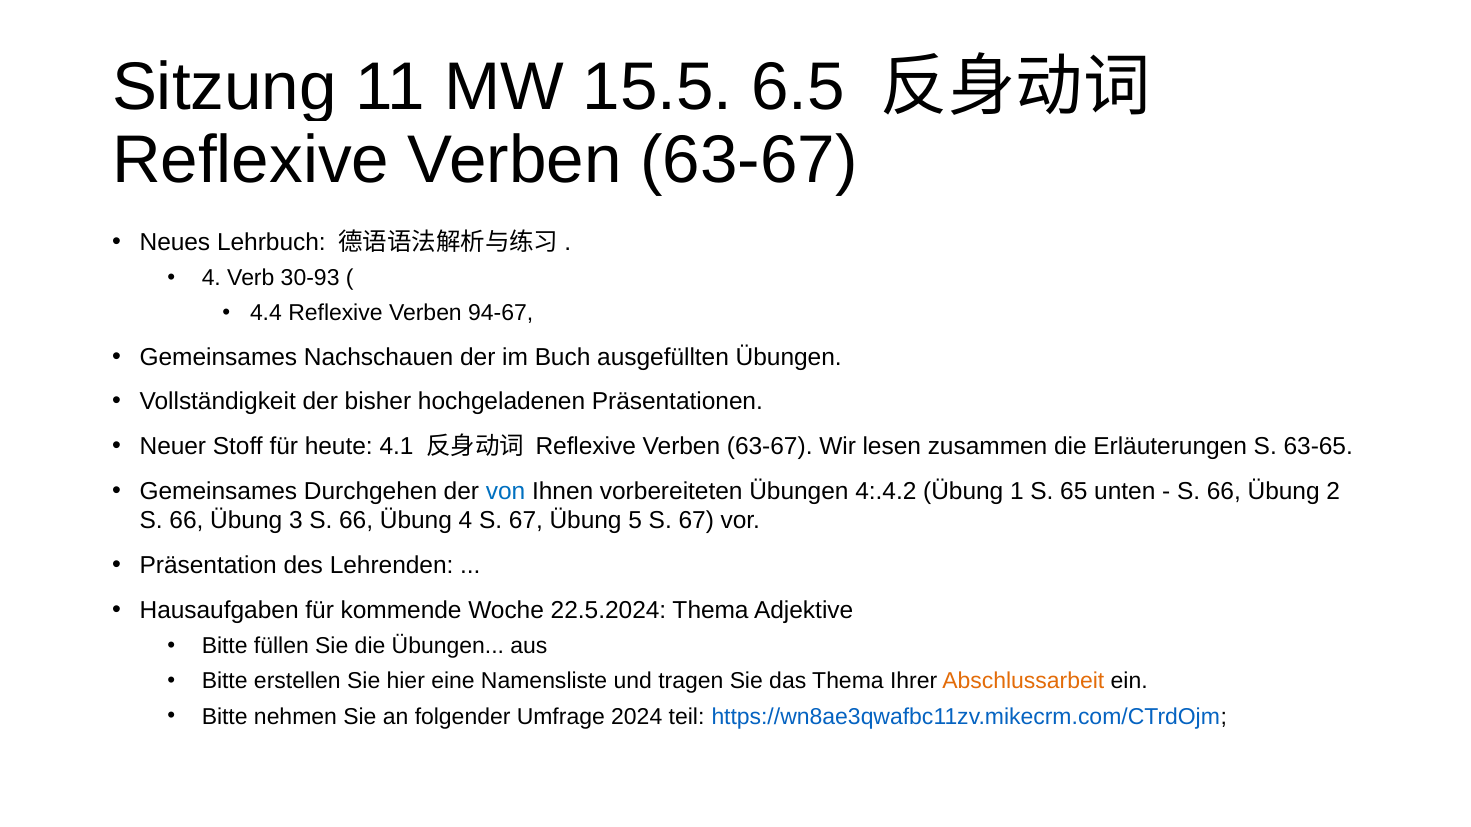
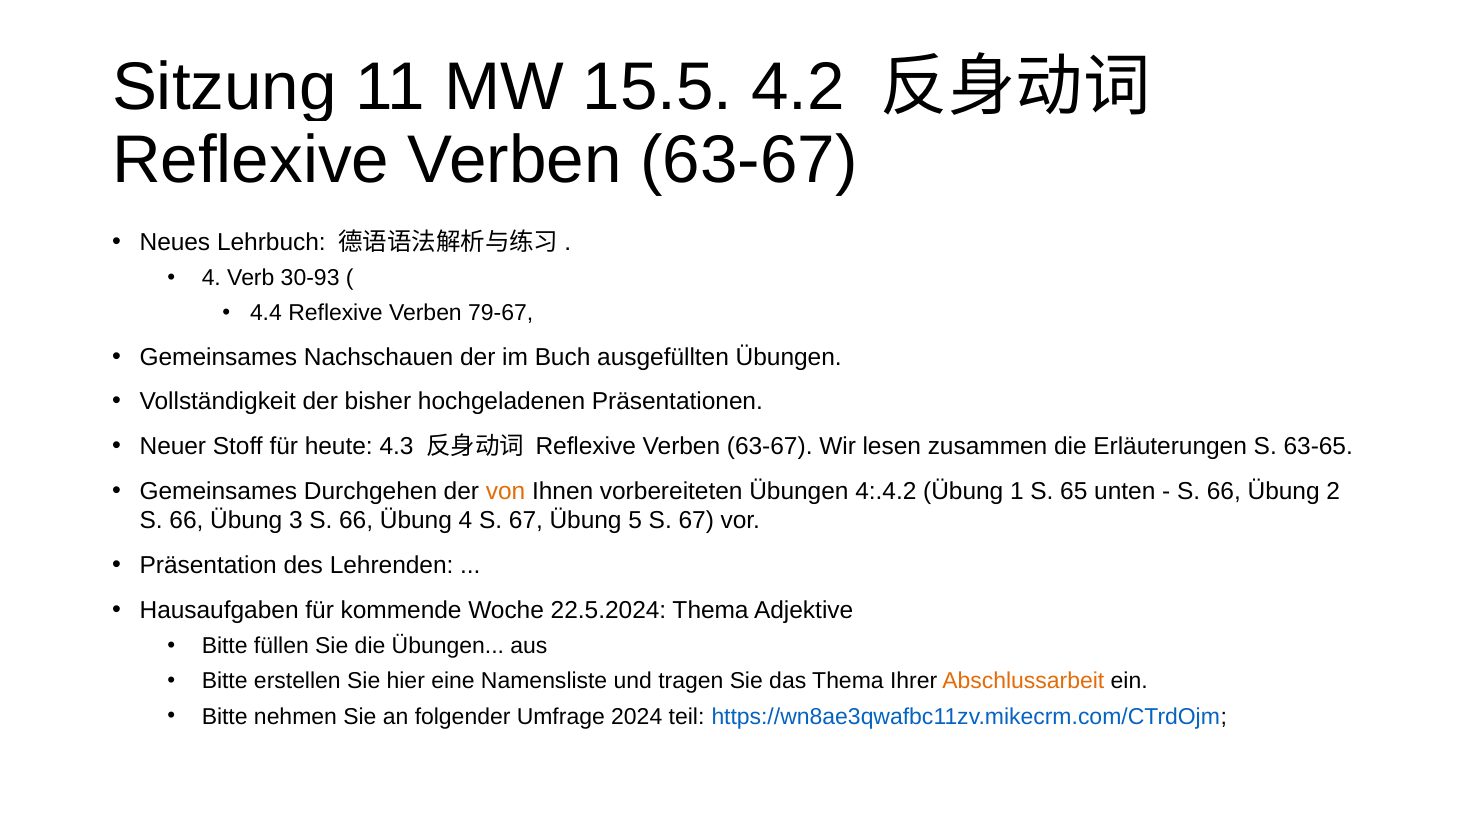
6.5: 6.5 -> 4.2 (798, 87)
94-67: 94-67 -> 79-67 (501, 313)
4.1: 4.1 -> 4.3 (397, 447)
von colour: blue -> orange (506, 492)
